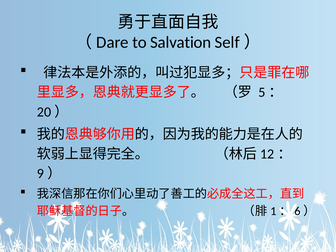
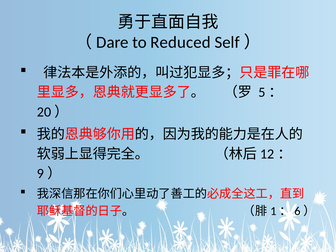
Salvation: Salvation -> Reduced (181, 42)
